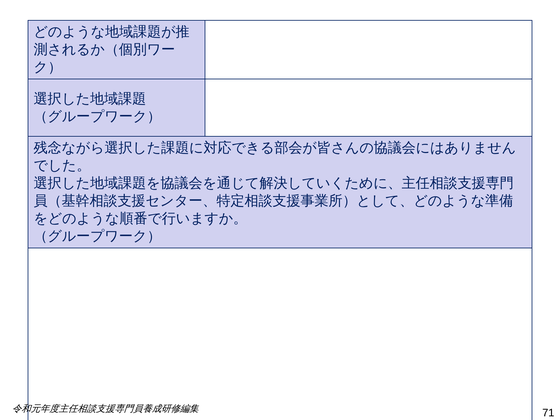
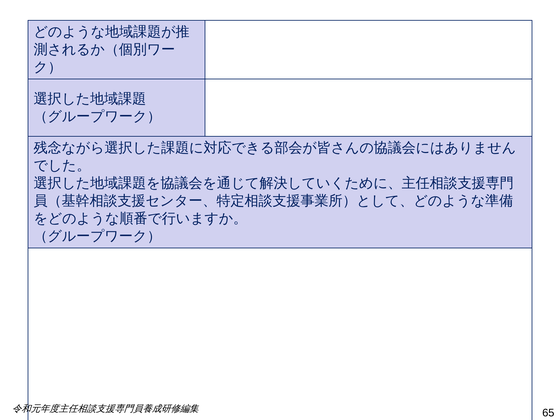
71: 71 -> 65 (548, 413)
